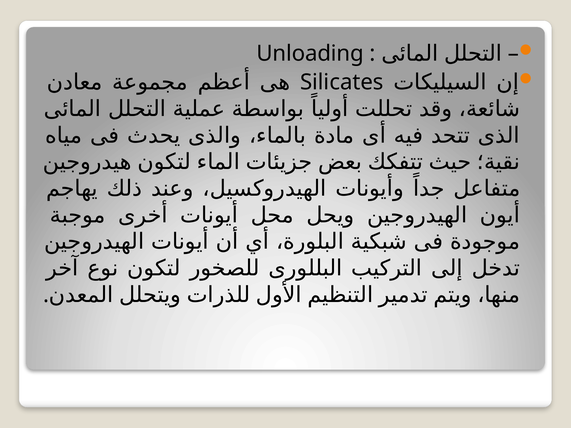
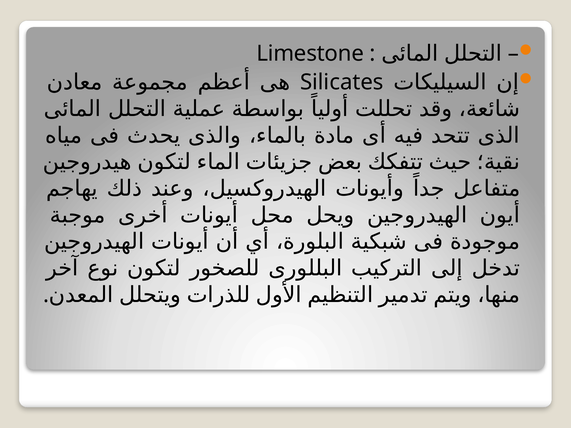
Unloading: Unloading -> Limestone (310, 54)
